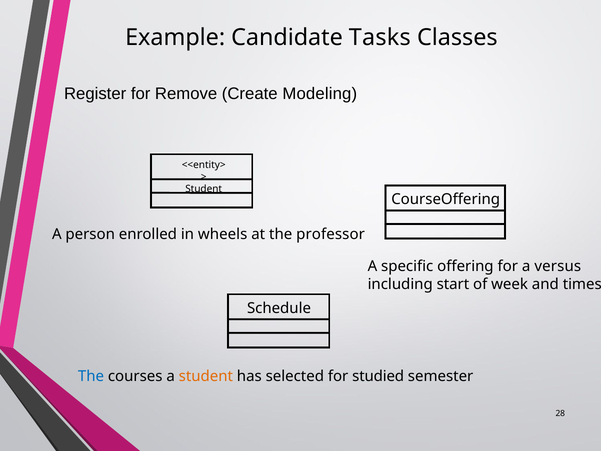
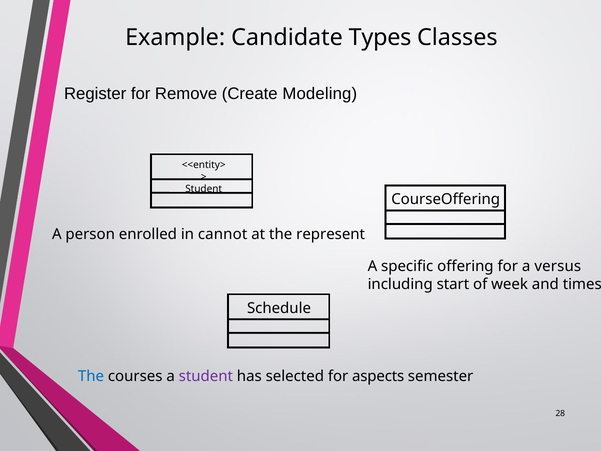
Tasks: Tasks -> Types (380, 37)
wheels: wheels -> cannot (223, 234)
professor: professor -> represent (331, 234)
student colour: orange -> purple (206, 376)
studied: studied -> aspects (378, 376)
